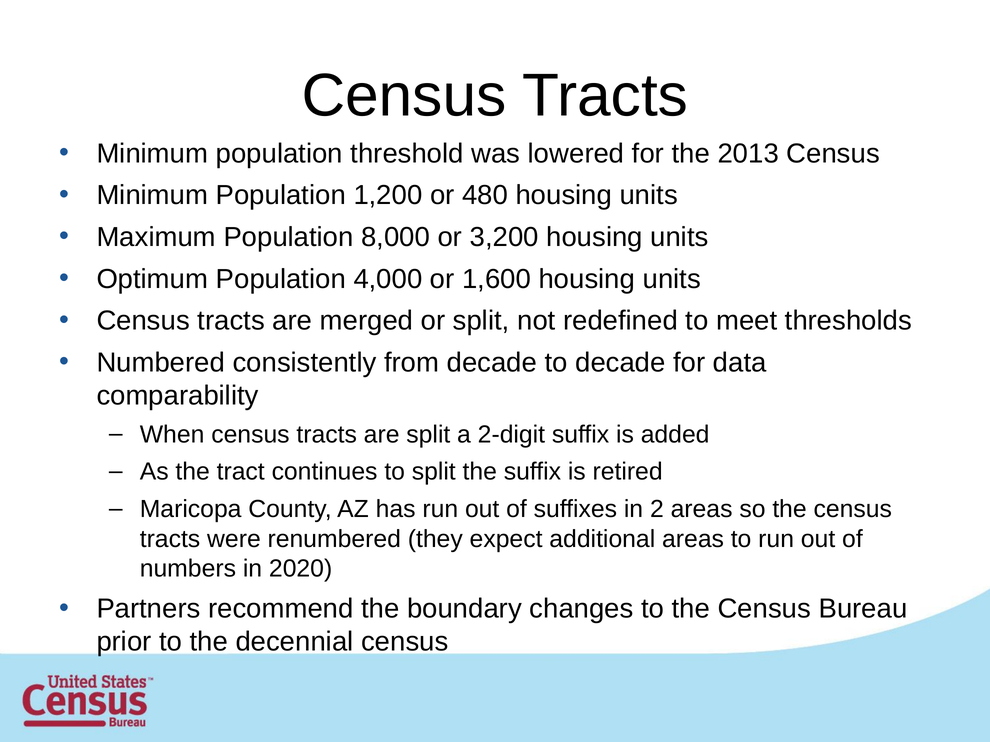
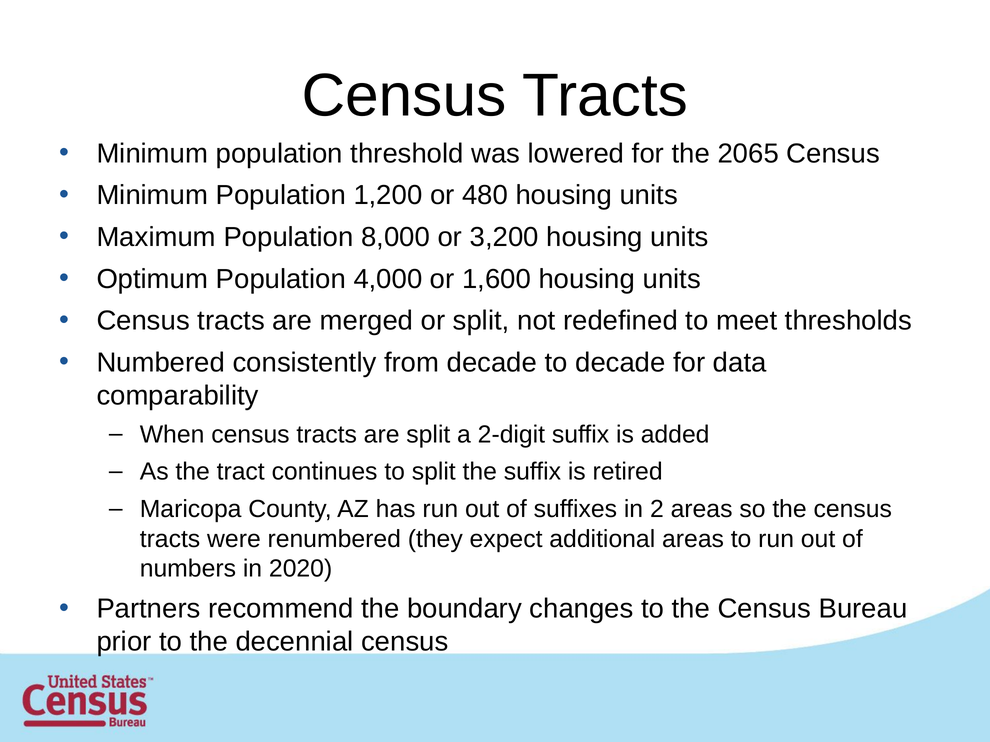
2013: 2013 -> 2065 (748, 154)
